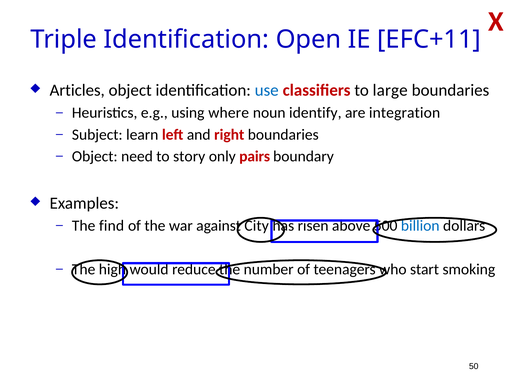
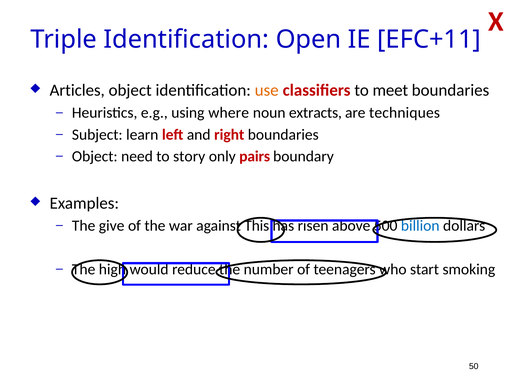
use colour: blue -> orange (267, 90)
large: large -> meet (390, 90)
identify: identify -> extracts (315, 113)
integration: integration -> techniques (405, 113)
find: find -> give (112, 226)
City: City -> This (257, 226)
